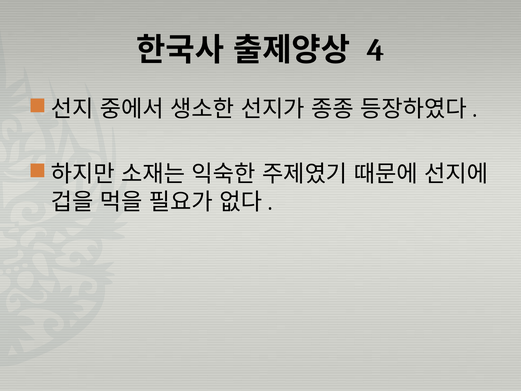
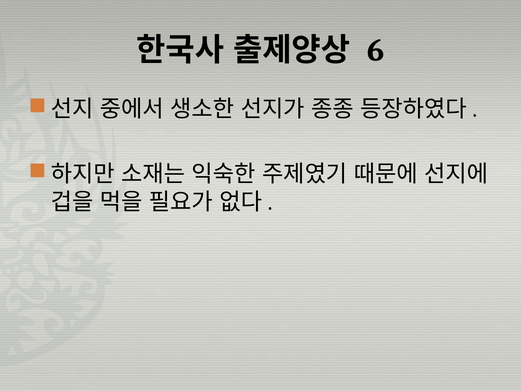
4: 4 -> 6 (376, 50)
